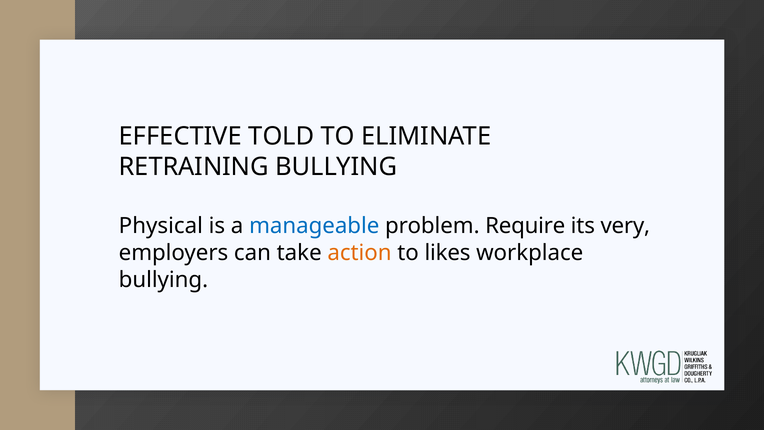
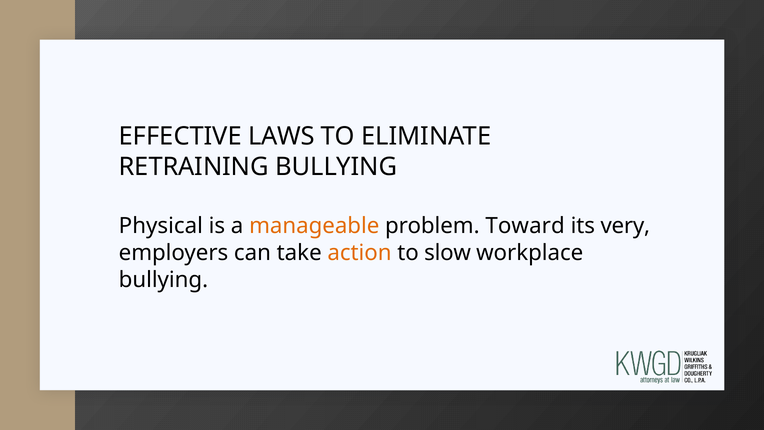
TOLD: TOLD -> LAWS (282, 136)
manageable colour: blue -> orange (314, 226)
Require: Require -> Toward (525, 226)
likes: likes -> slow (448, 253)
